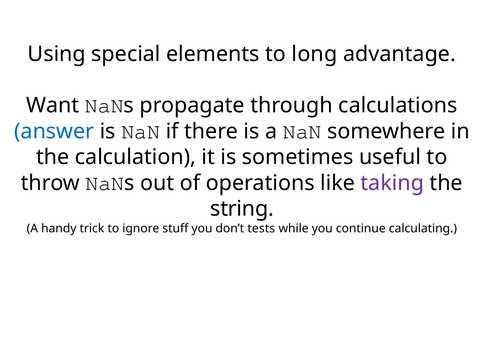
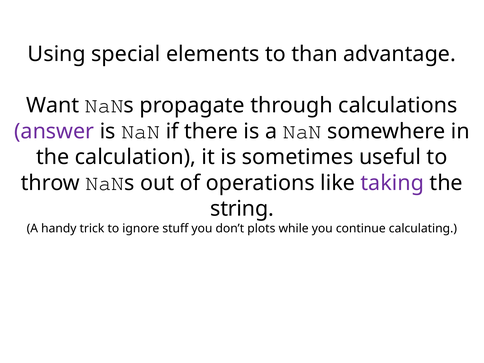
long: long -> than (315, 54)
answer colour: blue -> purple (54, 131)
tests: tests -> plots (261, 228)
